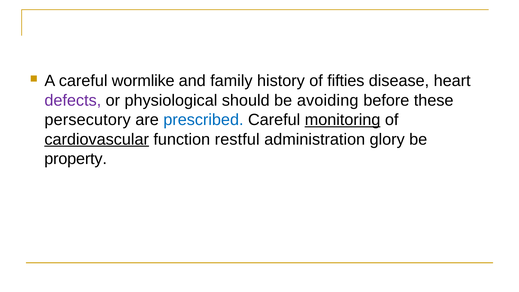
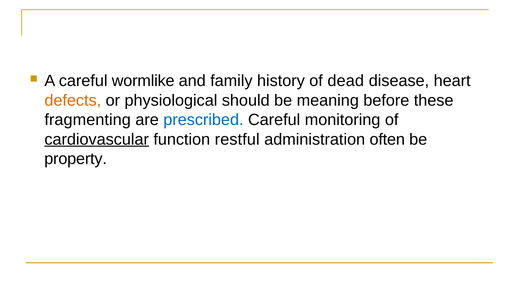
fifties: fifties -> dead (346, 81)
defects colour: purple -> orange (73, 100)
avoiding: avoiding -> meaning (328, 100)
persecutory: persecutory -> fragmenting (88, 120)
monitoring underline: present -> none (343, 120)
glory: glory -> often (387, 139)
